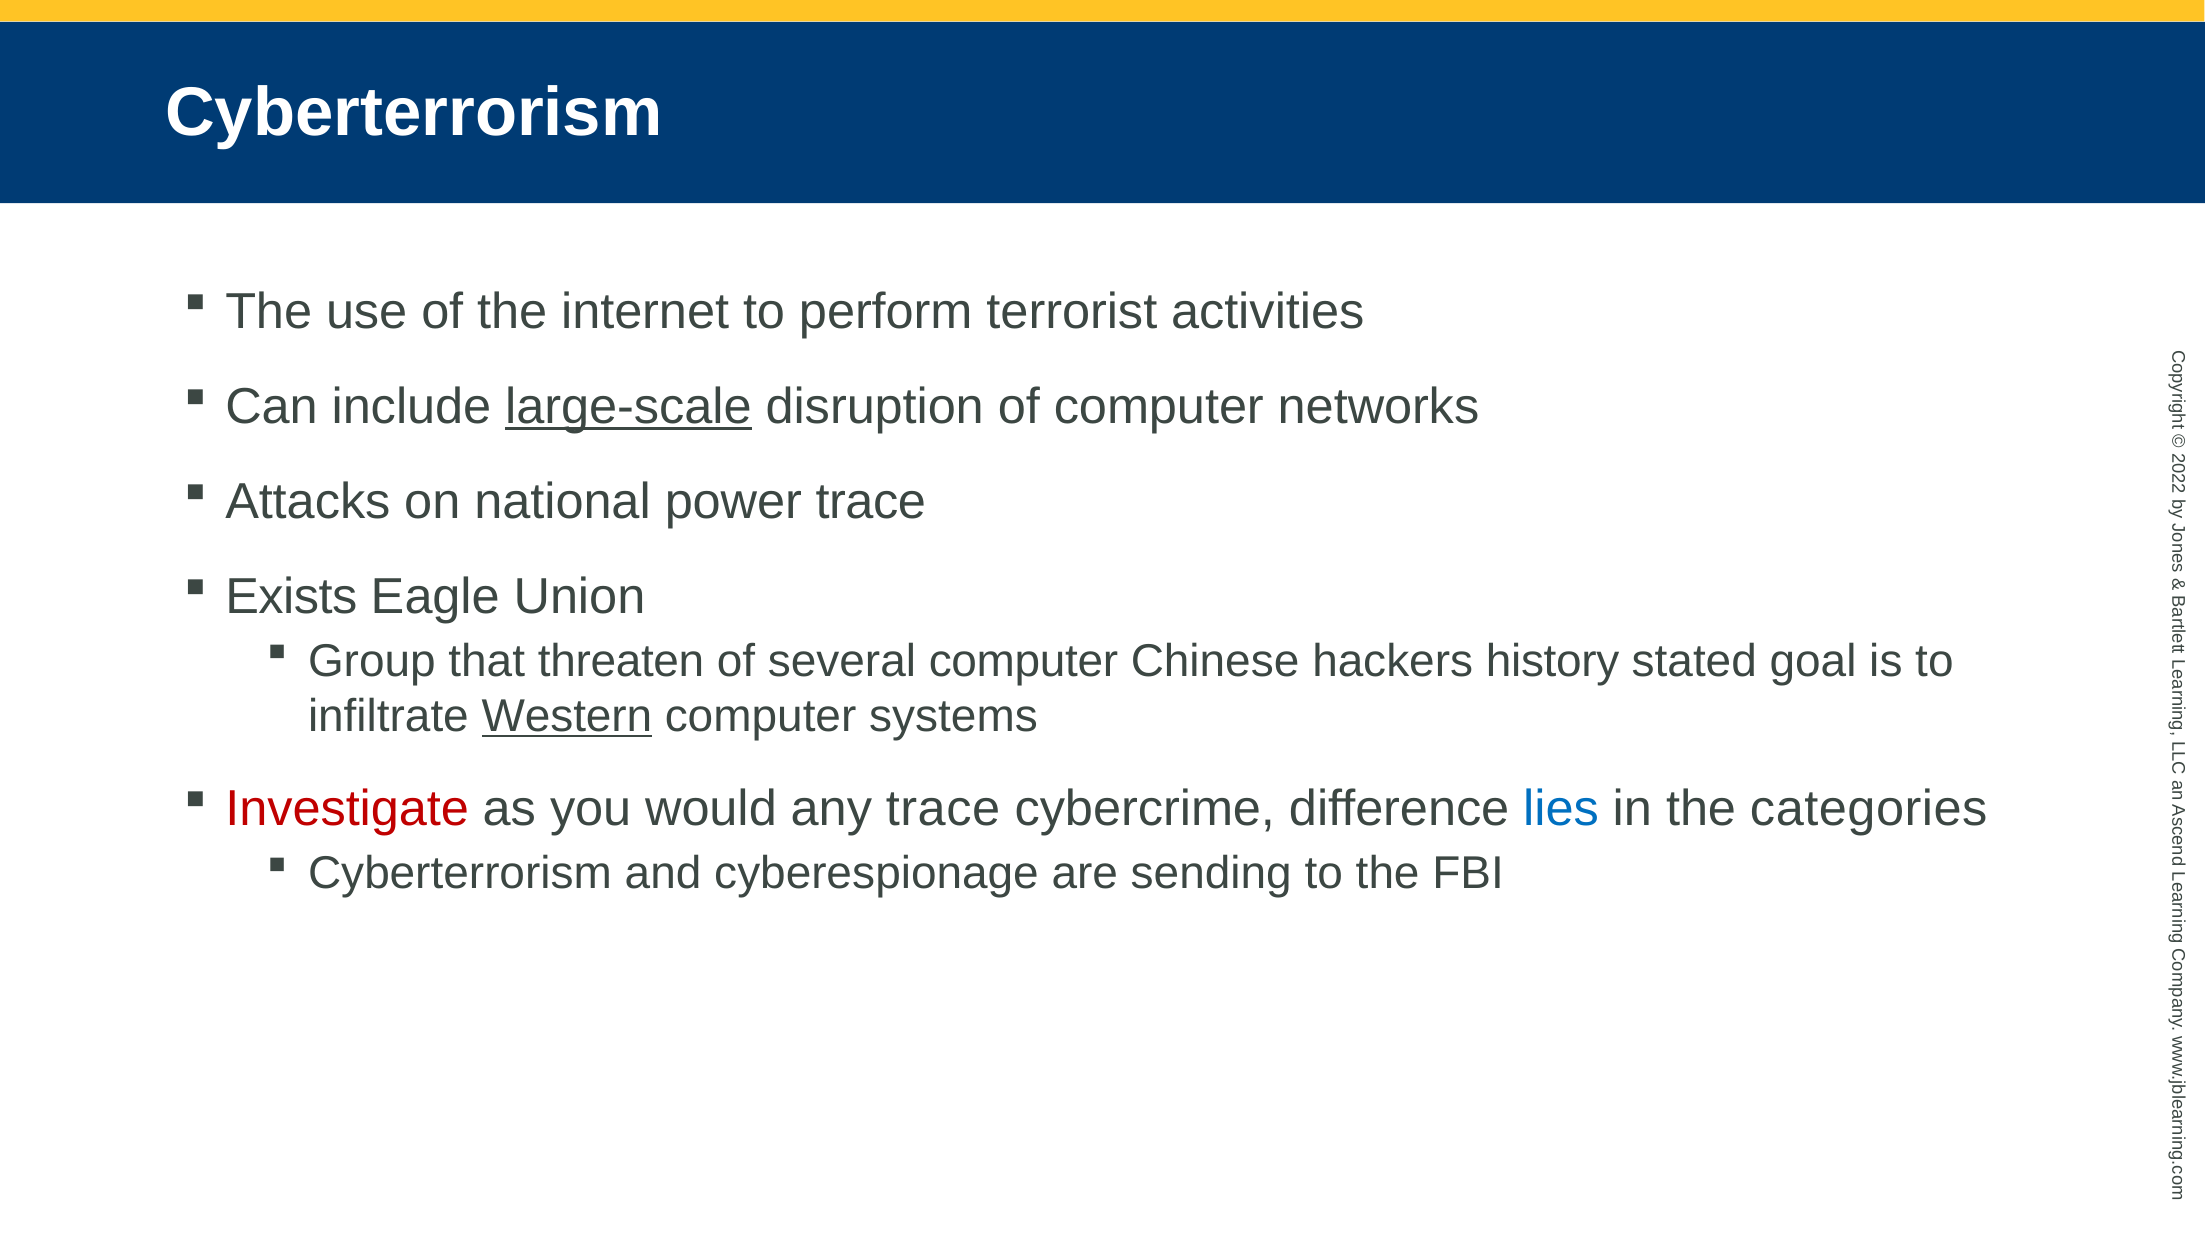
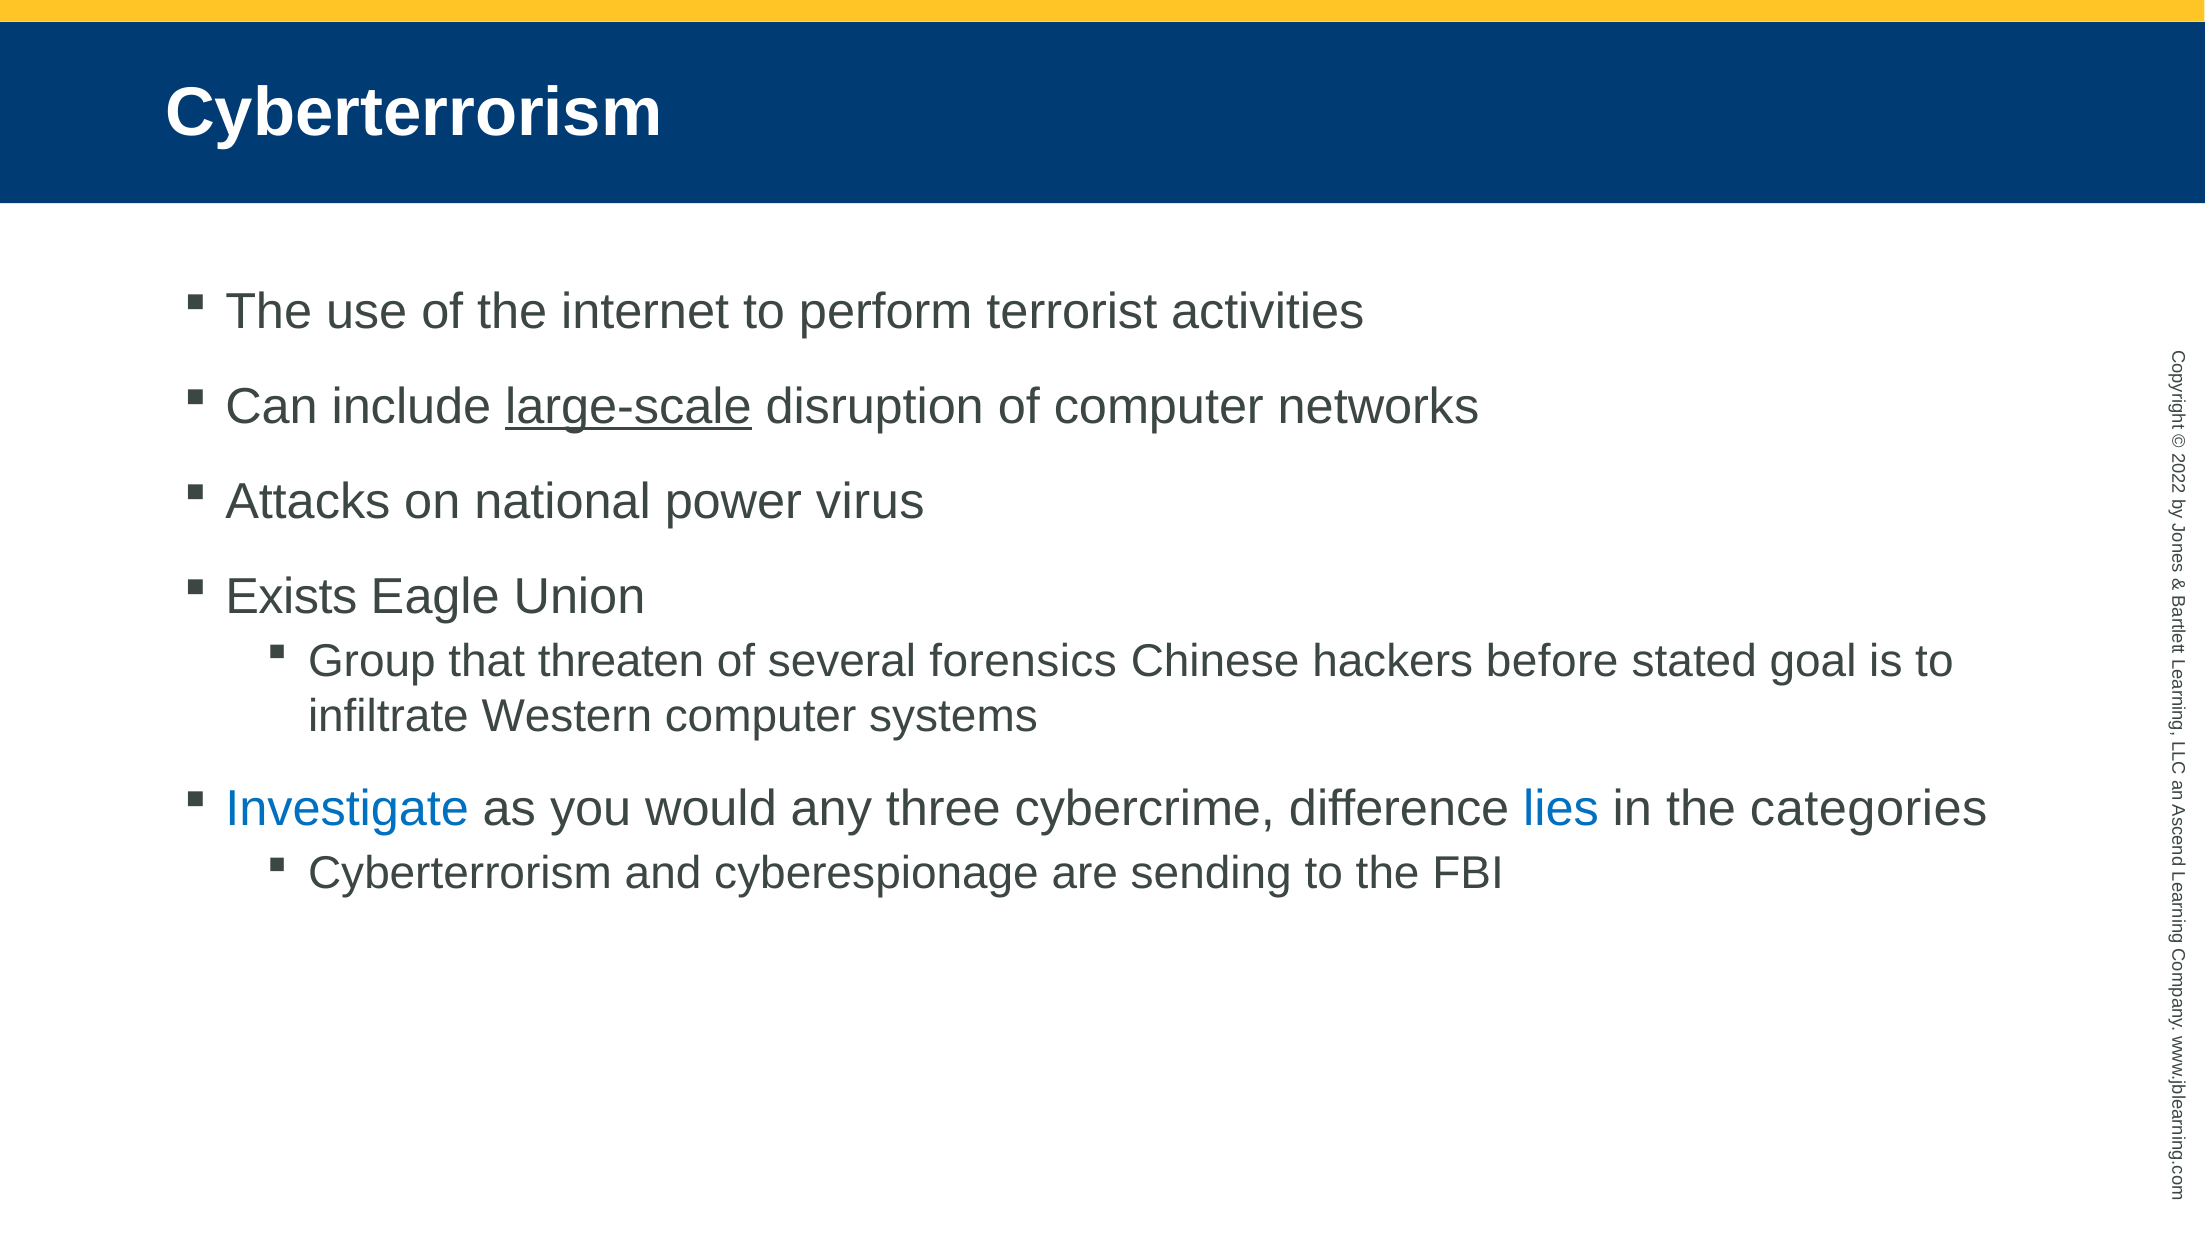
power trace: trace -> virus (870, 502)
several computer: computer -> forensics (1023, 661)
history: history -> before (1552, 661)
Western underline: present -> none (567, 717)
Investigate colour: red -> blue (347, 809)
any trace: trace -> three (943, 809)
